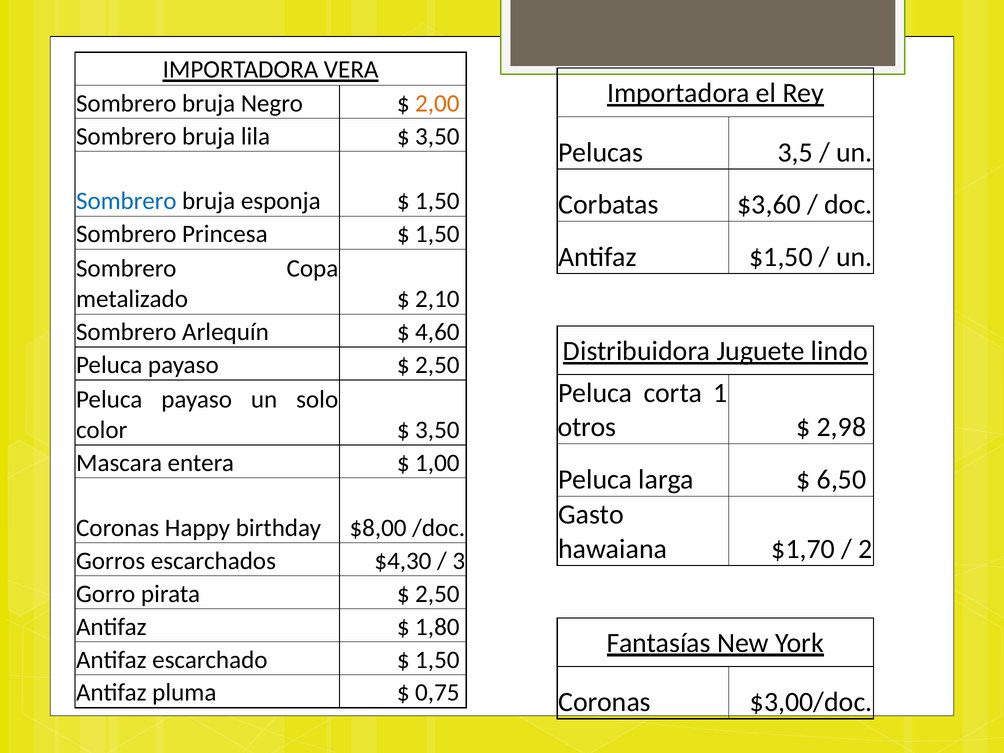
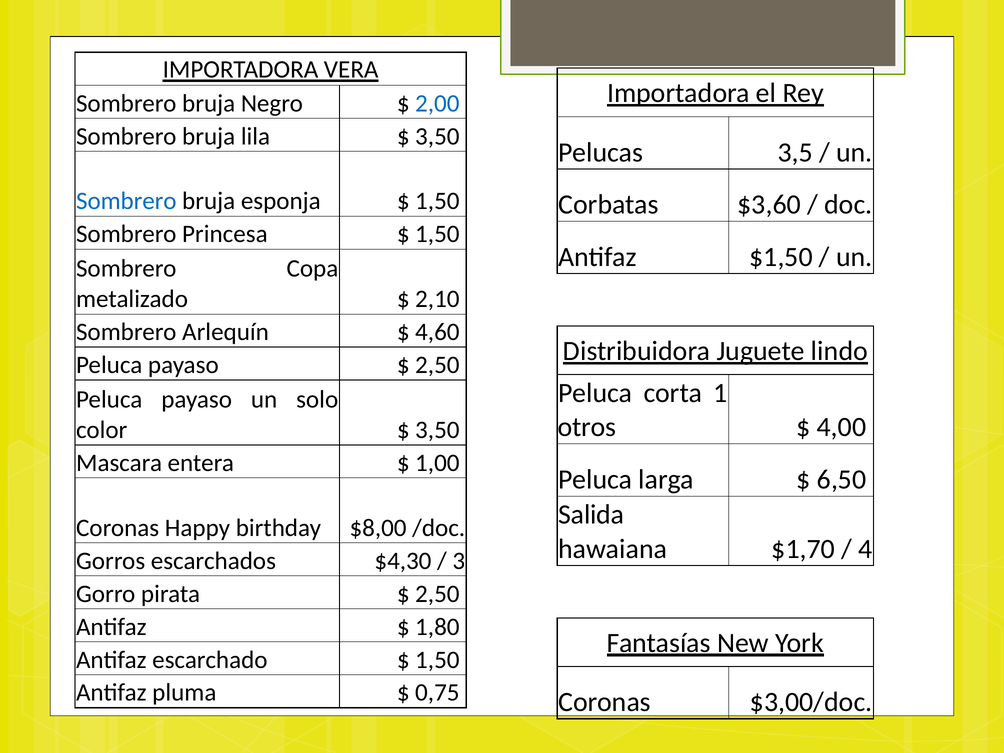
2,00 colour: orange -> blue (437, 103)
2,98: 2,98 -> 4,00 (842, 427)
Gasto: Gasto -> Salida (591, 515)
2: 2 -> 4 (865, 549)
